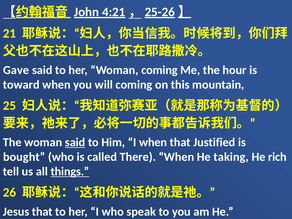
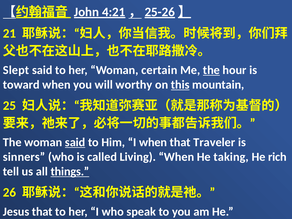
Gave: Gave -> Slept (16, 70)
Woman coming: coming -> certain (159, 70)
the underline: none -> present (211, 70)
will coming: coming -> worthy (134, 85)
this underline: none -> present (180, 85)
Justified: Justified -> Traveler (214, 142)
bought: bought -> sinners (24, 157)
There: There -> Living (138, 157)
